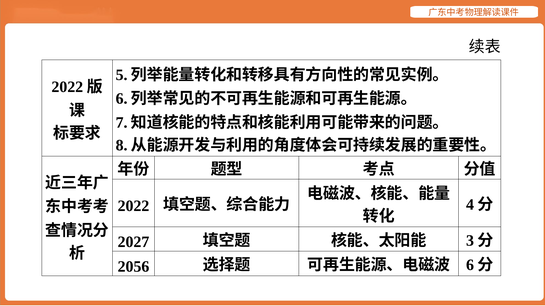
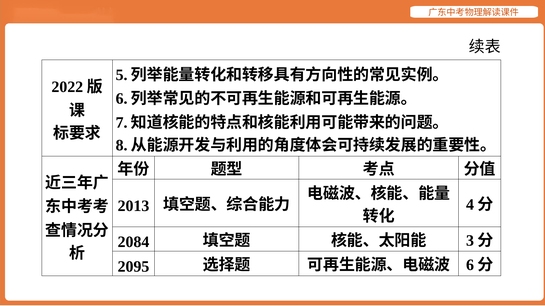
2022: 2022 -> 2013 (133, 206)
2027: 2027 -> 2084 (133, 242)
2056: 2056 -> 2095 (133, 267)
